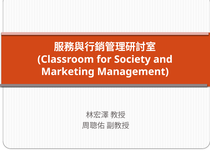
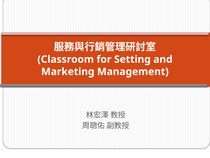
Society: Society -> Setting (132, 59)
